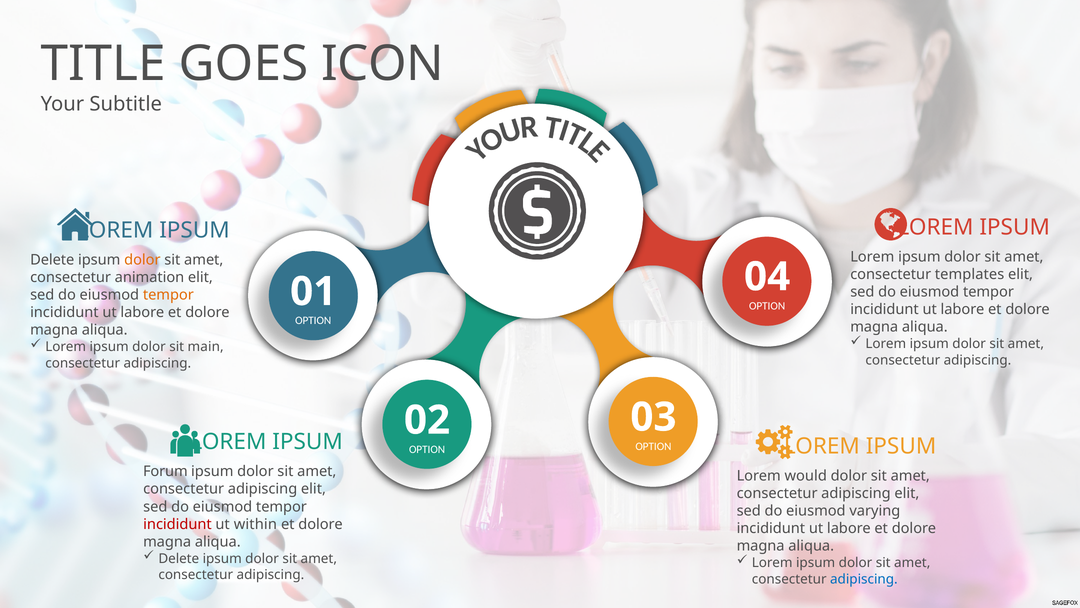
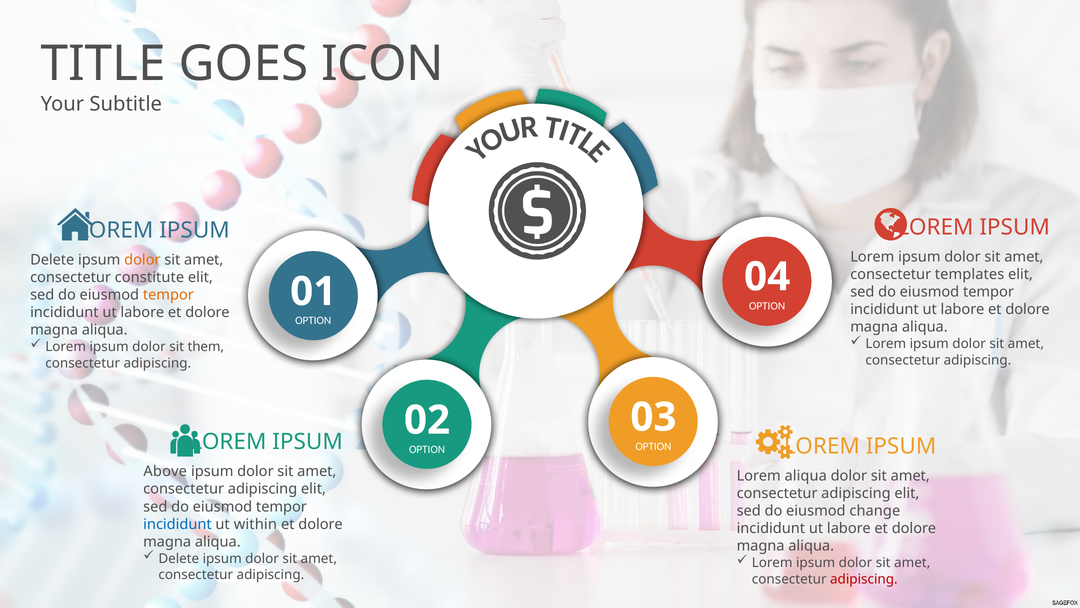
animation: animation -> constitute (149, 277)
main: main -> them (206, 347)
Forum: Forum -> Above (165, 471)
Lorem would: would -> aliqua (806, 475)
varying: varying -> change (875, 511)
incididunt colour: red -> blue (177, 524)
adipiscing colour: blue -> red (864, 579)
